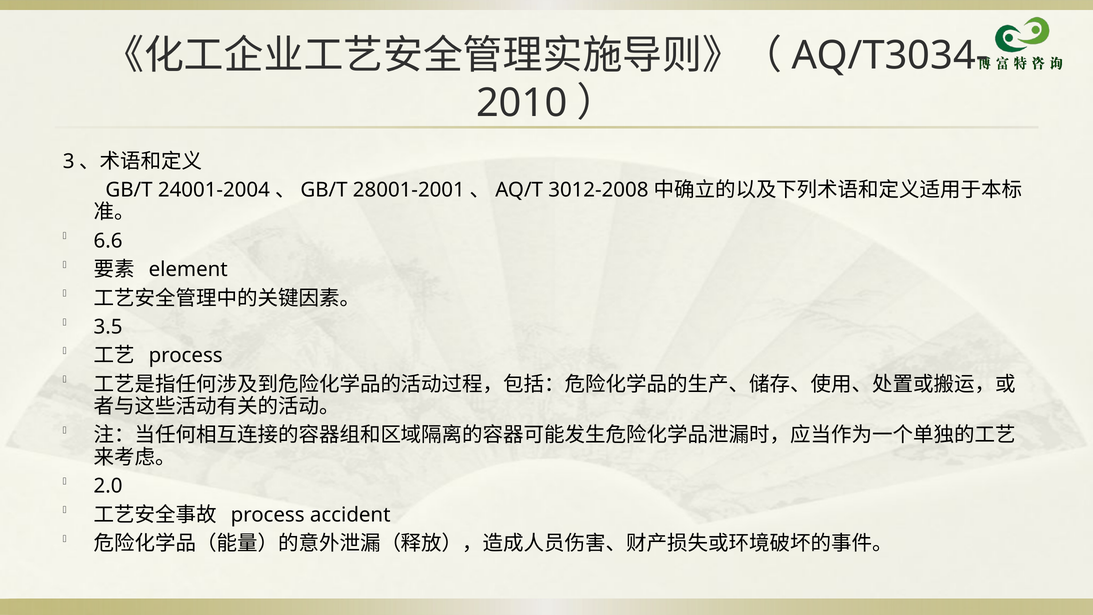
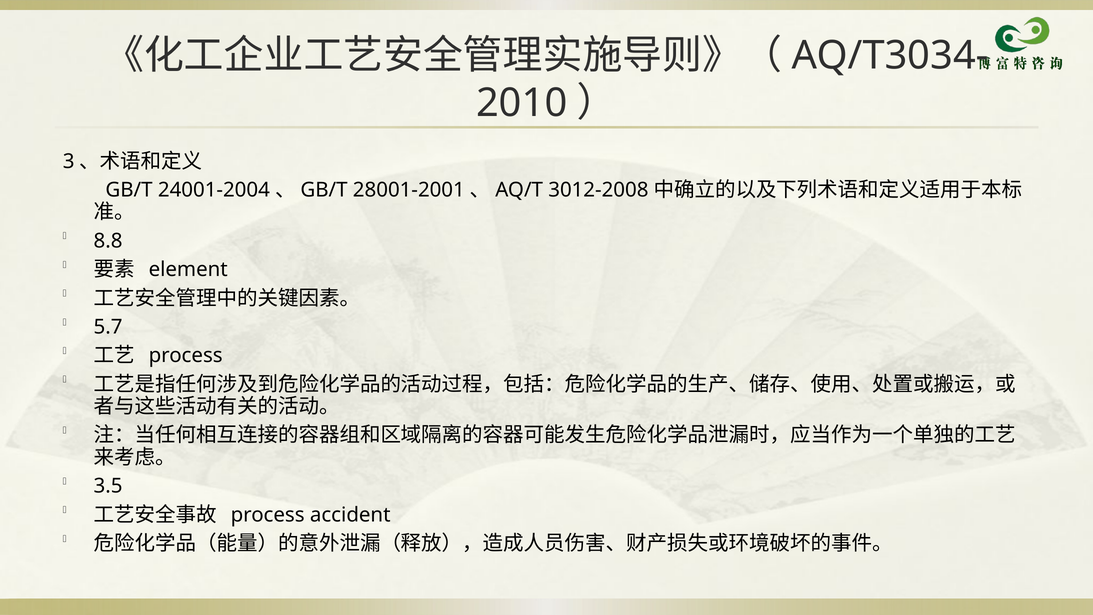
6.6: 6.6 -> 8.8 (108, 241)
3.5: 3.5 -> 5.7 (108, 327)
2.0: 2.0 -> 3.5 (108, 486)
